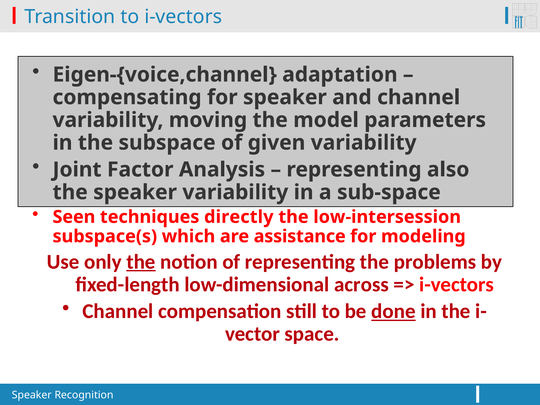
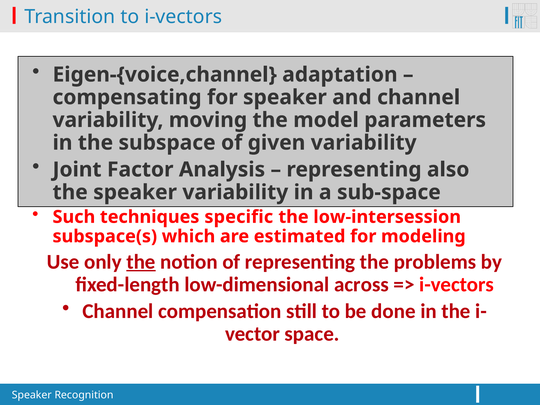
Seen: Seen -> Such (74, 217)
directly: directly -> specific (239, 217)
assistance: assistance -> estimated (300, 236)
done underline: present -> none (393, 311)
